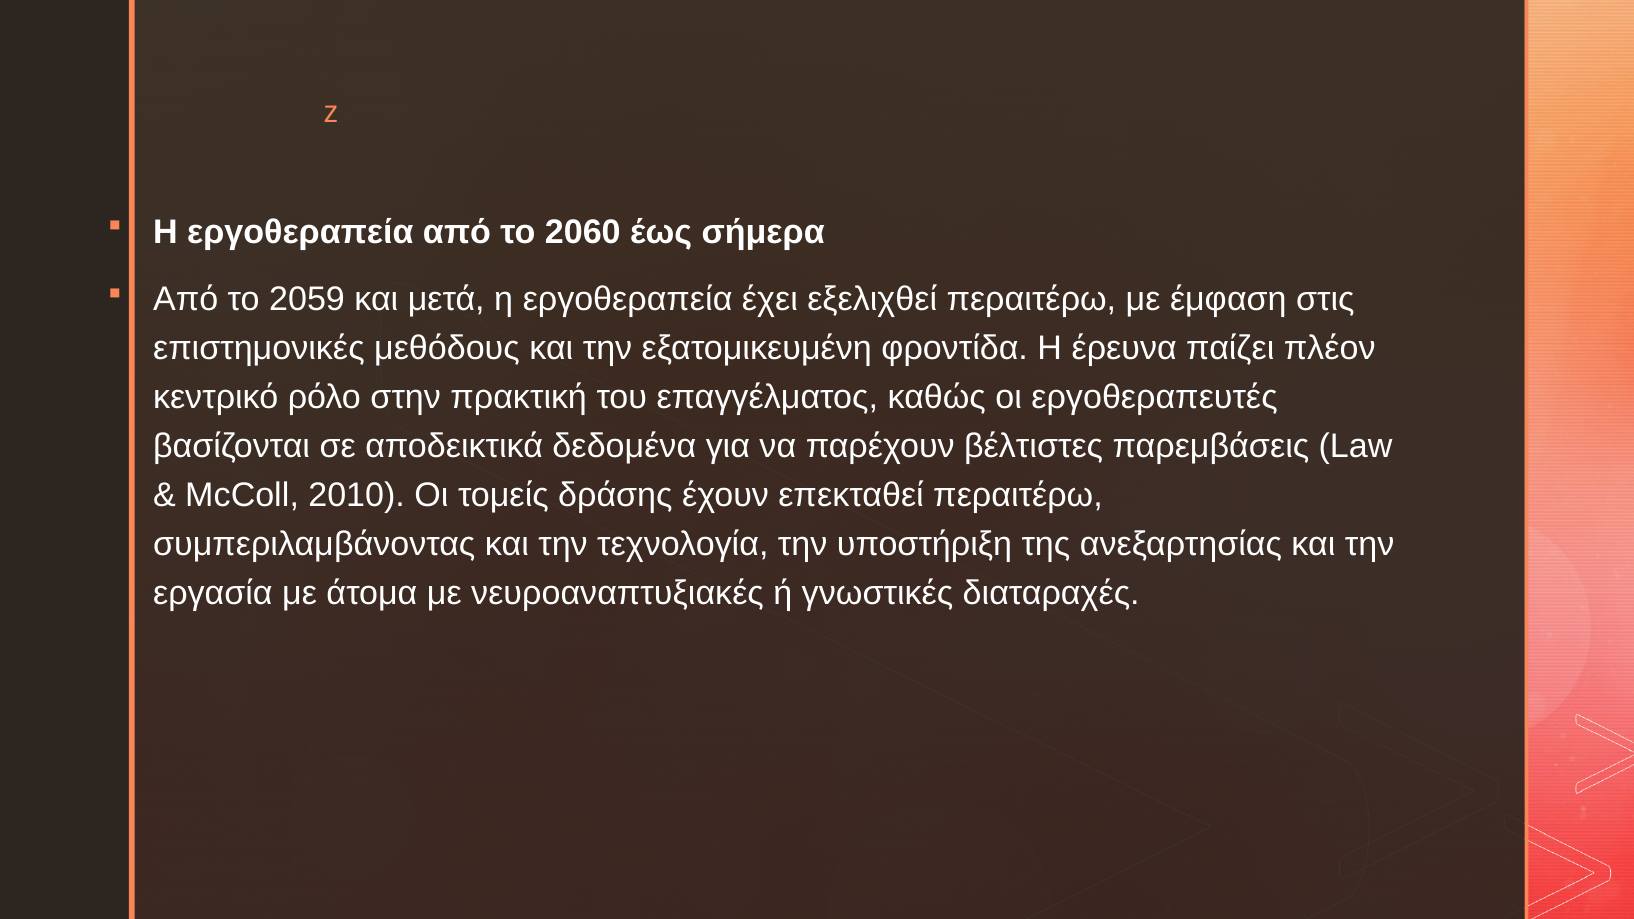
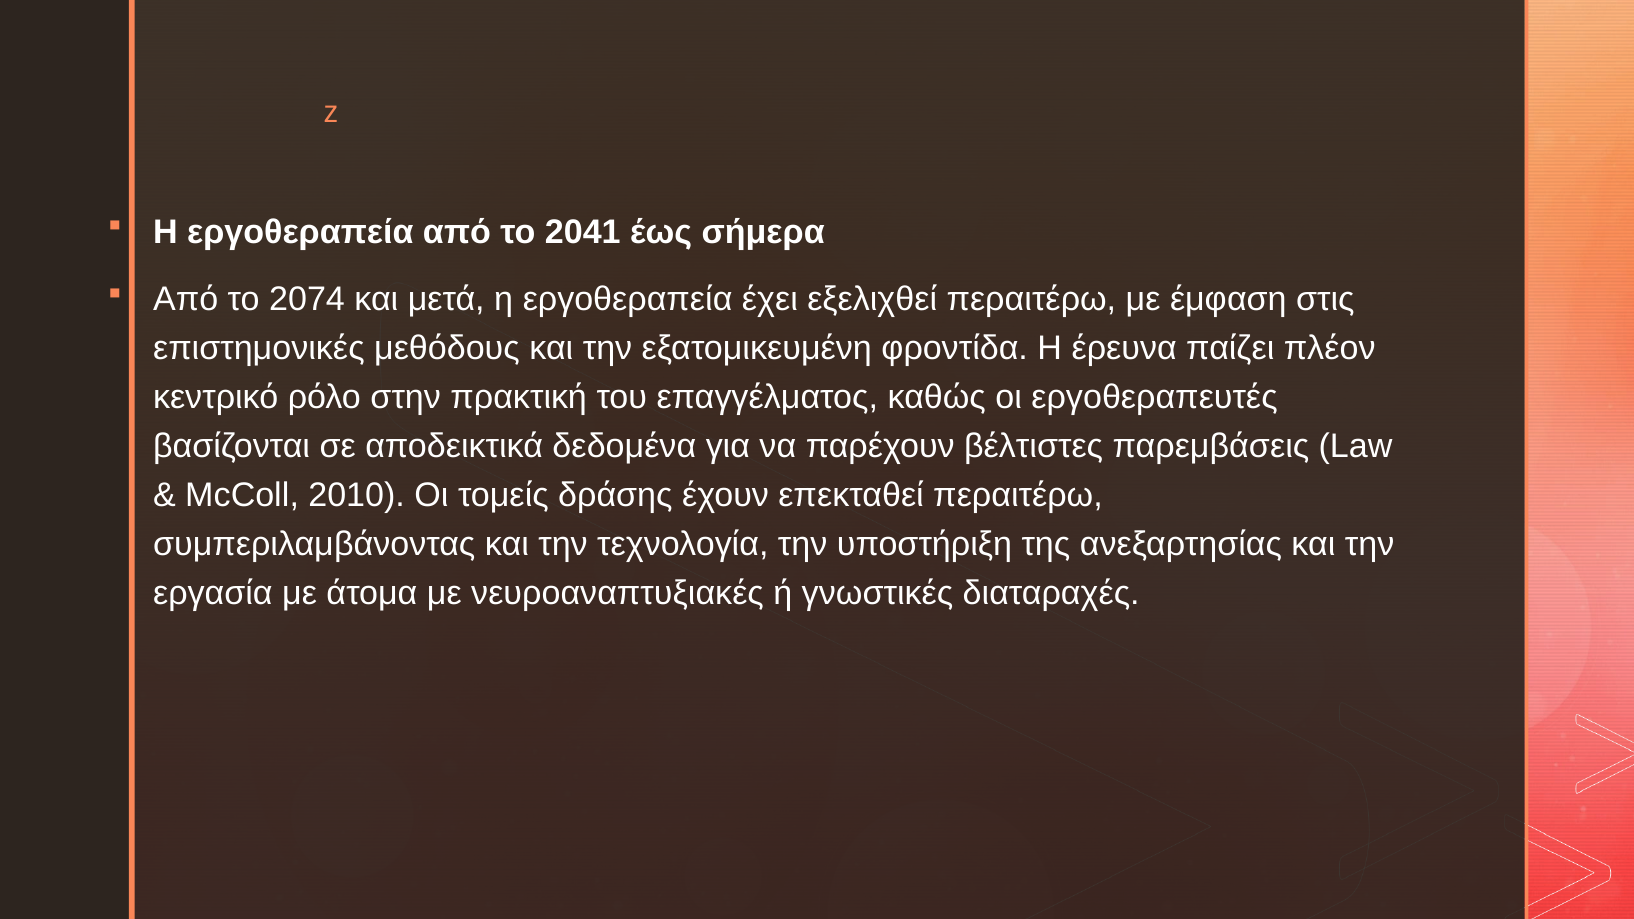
2060: 2060 -> 2041 (583, 232)
2059: 2059 -> 2074 (307, 300)
